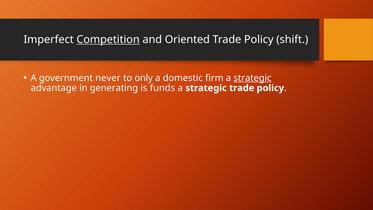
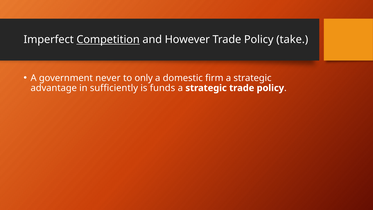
Oriented: Oriented -> However (187, 40)
shift: shift -> take (292, 40)
strategic underline: present -> none (252, 78)
generating: generating -> sufficiently (114, 88)
